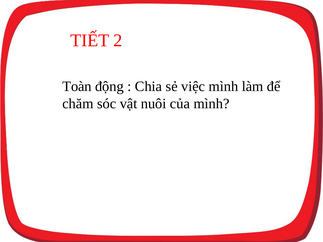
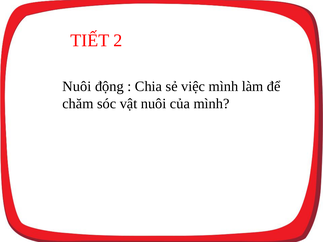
Toàn: Toàn -> Nuôi (77, 87)
